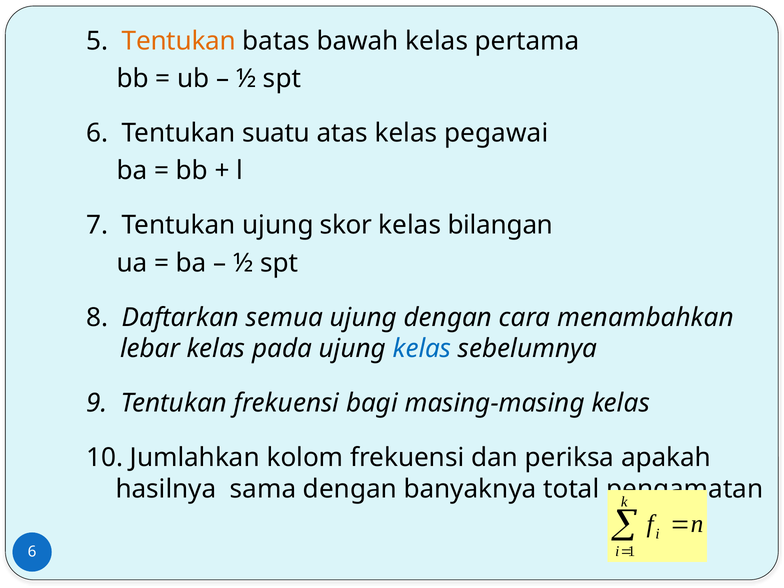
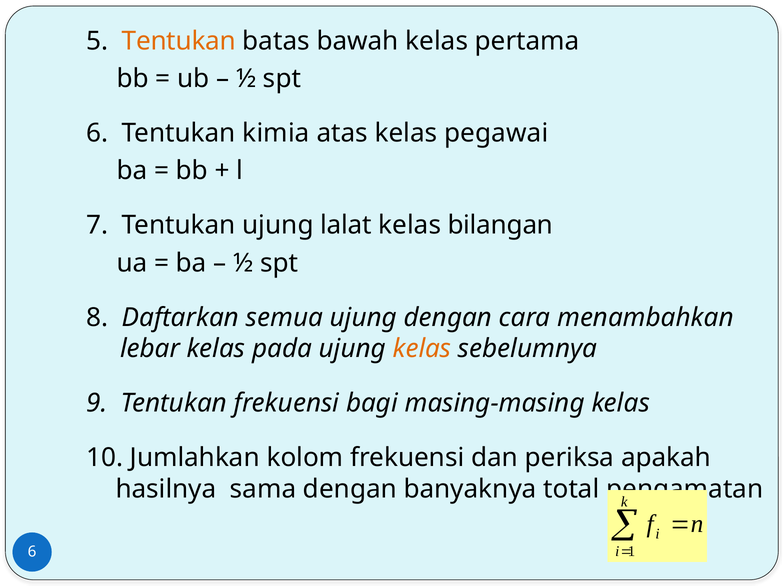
suatu: suatu -> kimia (276, 133)
skor: skor -> lalat (346, 225)
kelas colour: blue -> orange (422, 349)
